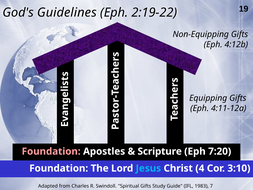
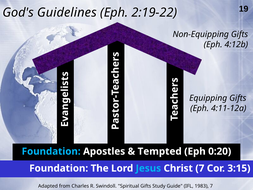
Foundation colour: pink -> light blue (51, 151)
Scripture: Scripture -> Tempted (160, 151)
7:20: 7:20 -> 0:20 (220, 151)
Christ 4: 4 -> 7 (200, 168)
3:10: 3:10 -> 3:15 (239, 168)
